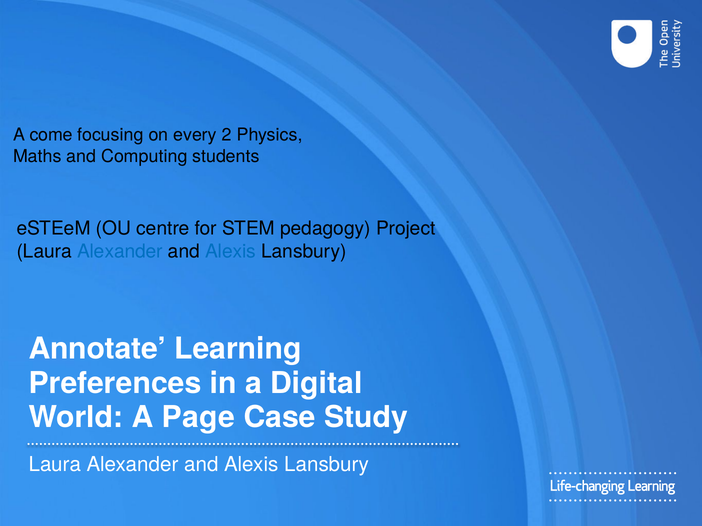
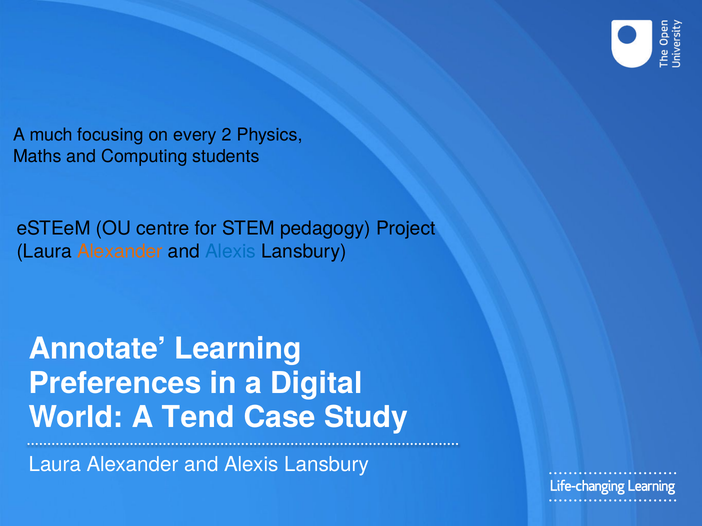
come: come -> much (51, 135)
Alexander colour: blue -> orange (120, 252)
Page: Page -> Tend (198, 418)
